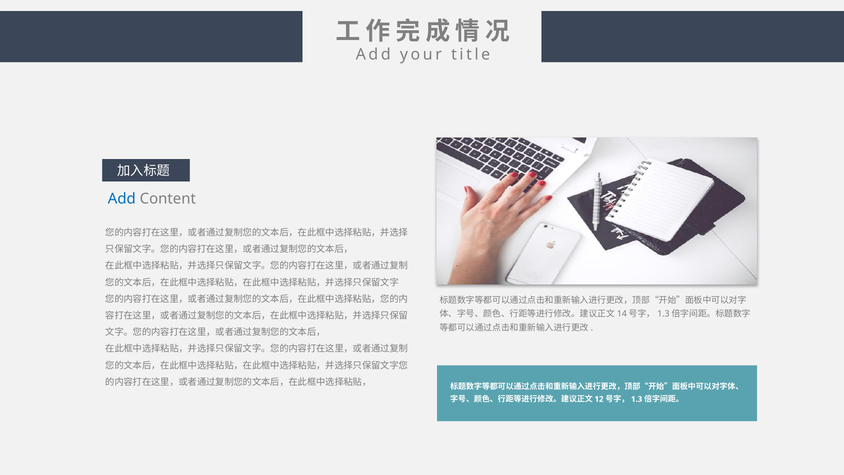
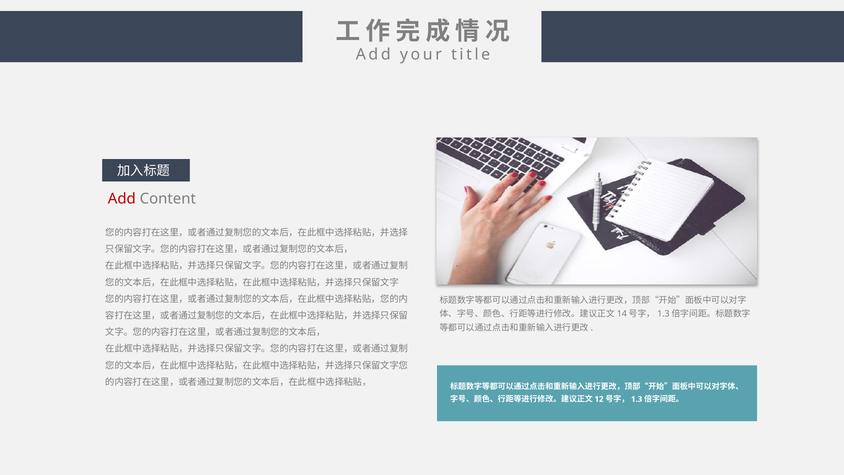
Add colour: blue -> red (122, 199)
